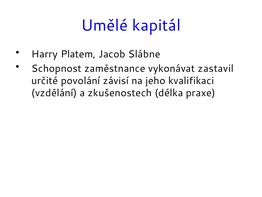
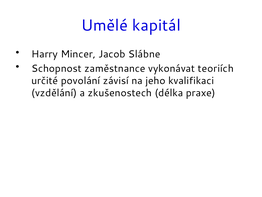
Platem: Platem -> Mincer (78, 54)
zastavil: zastavil -> teoriích (216, 68)
